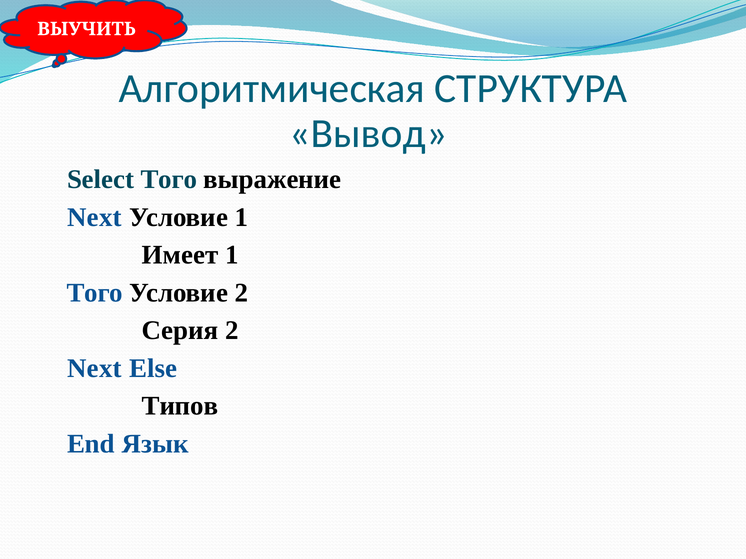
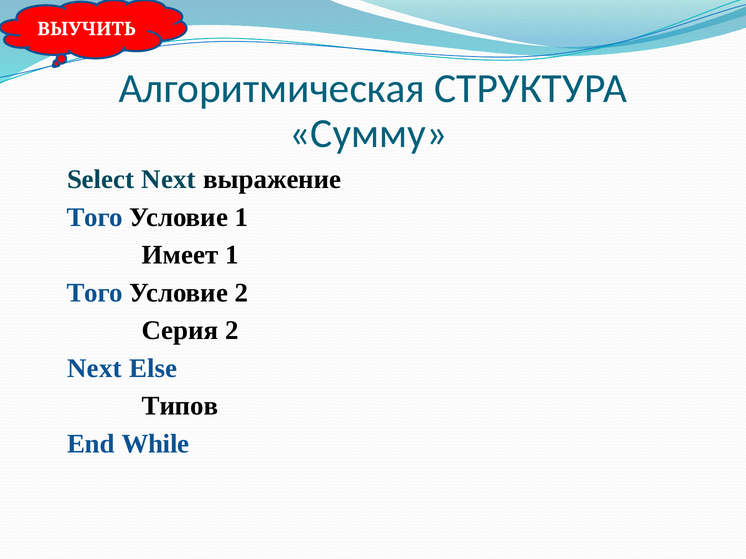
Вывод: Вывод -> Сумму (368, 134)
Select Того: Того -> Next (169, 180)
Next: Next -> Того (95, 217)
Язык: Язык -> While (155, 444)
